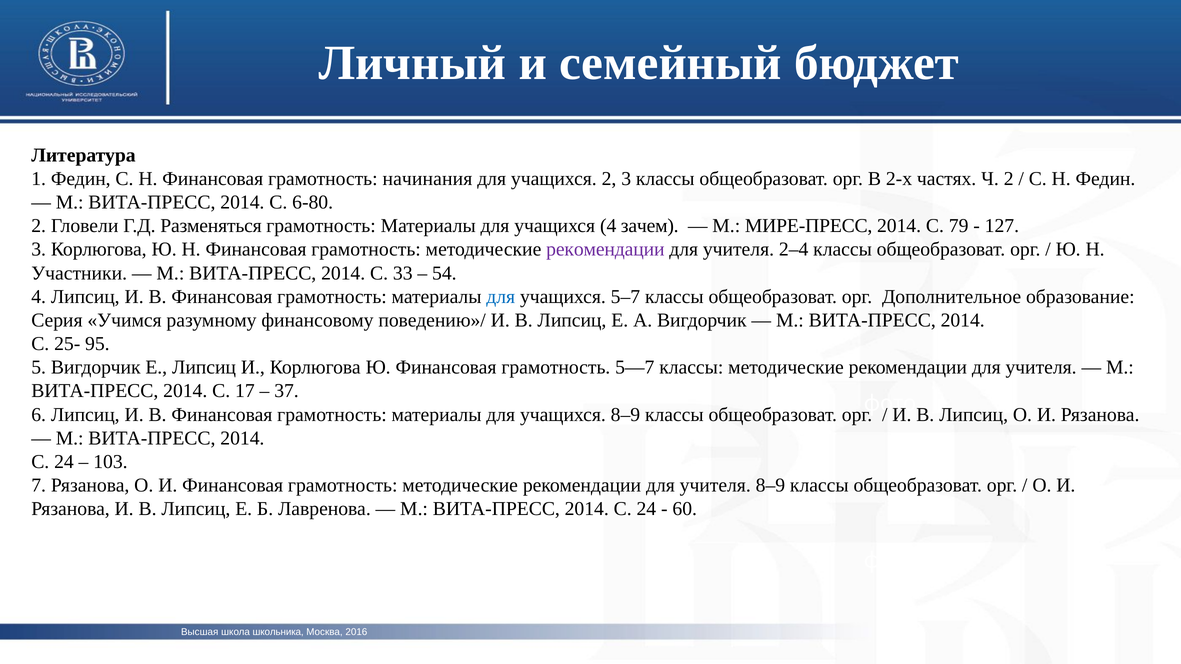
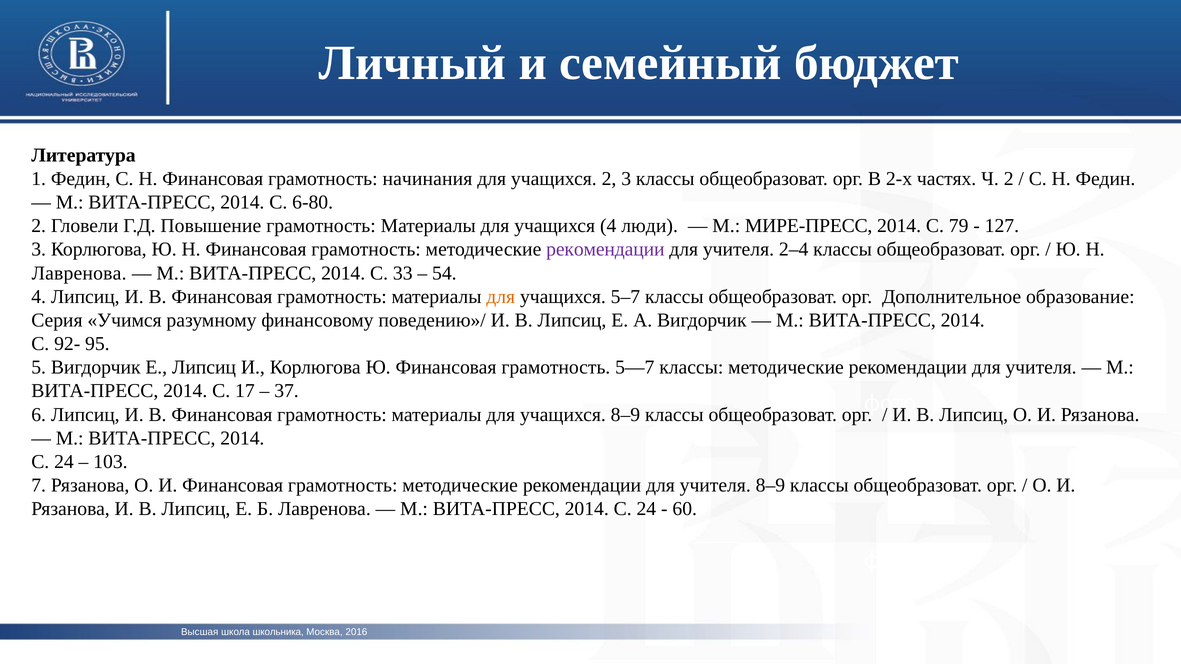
Разменяться: Разменяться -> Повышение (211, 226)
зачем: зачем -> люди (650, 226)
Участники: Участники -> Лавренова (79, 273)
для colour: blue -> orange (501, 297)
25-: 25- -> 92- (67, 344)
